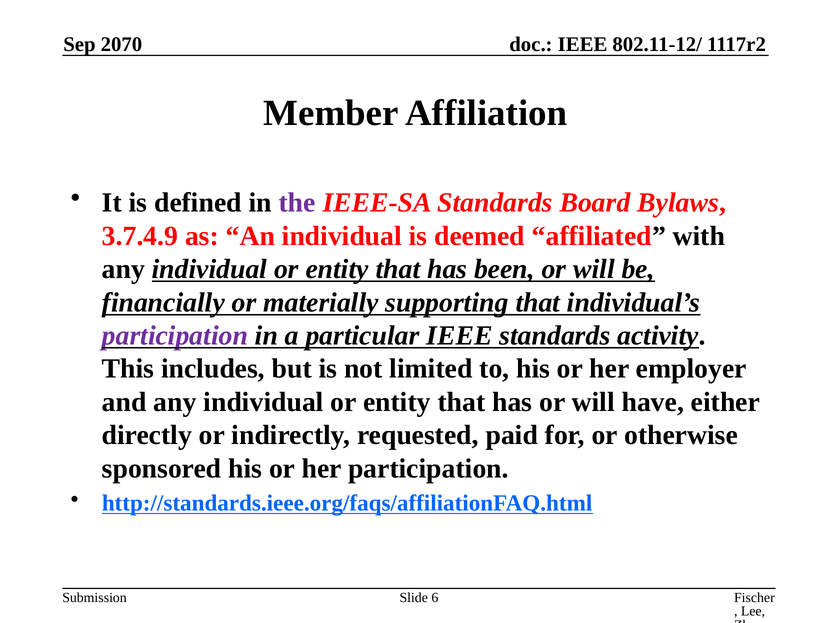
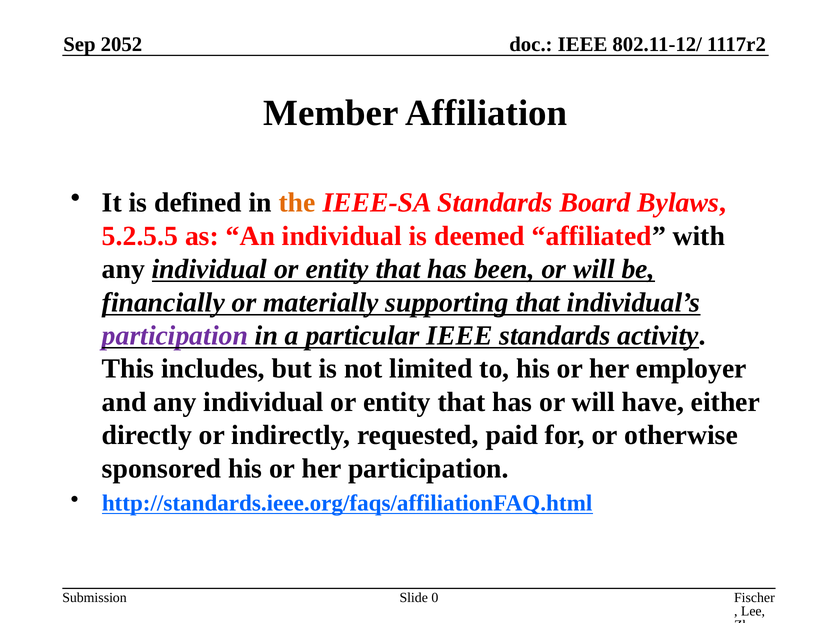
2070: 2070 -> 2052 (121, 44)
the colour: purple -> orange (297, 203)
3.7.4.9: 3.7.4.9 -> 5.2.5.5 (140, 236)
6: 6 -> 0 (435, 598)
